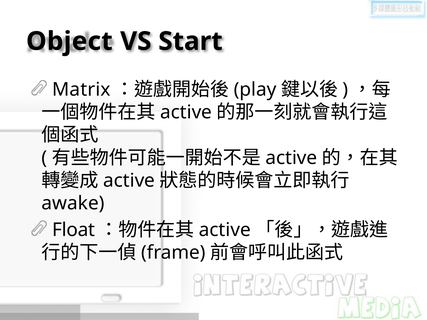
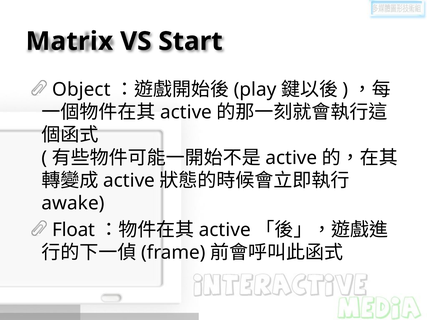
Object: Object -> Matrix (69, 41)
Matrix: Matrix -> Object (81, 90)
